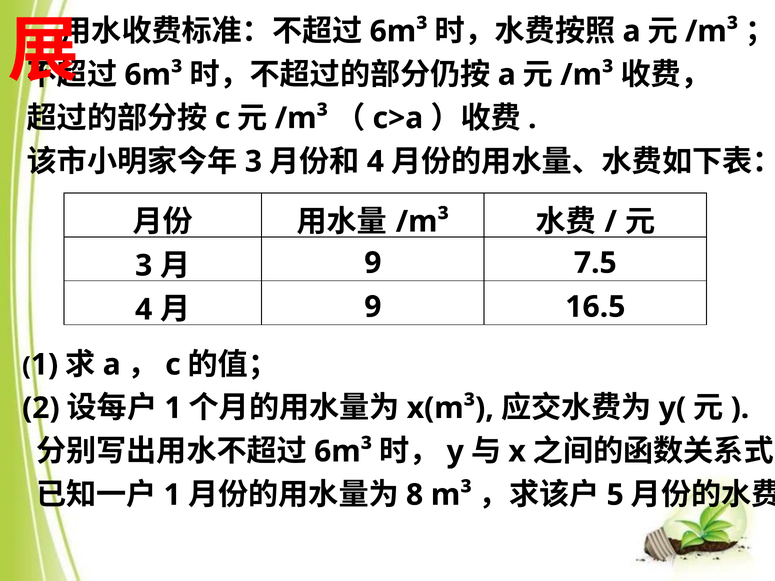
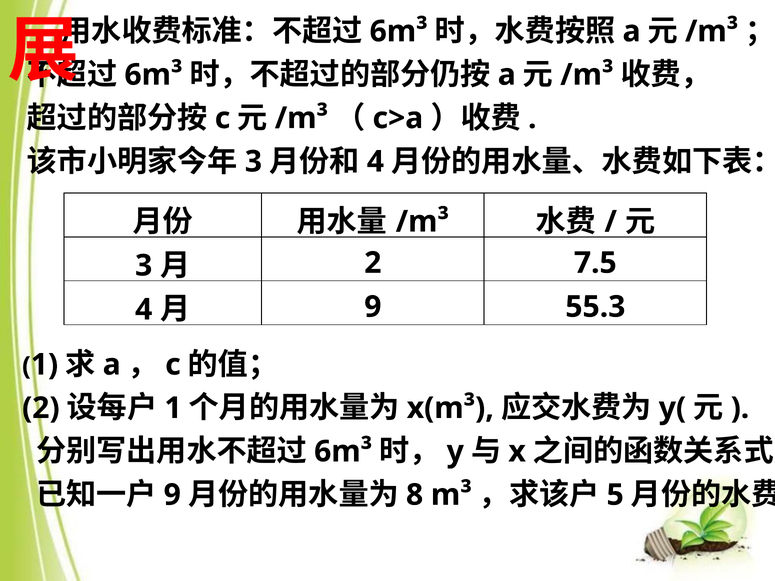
9: 9 -> 2 (373, 263)
16.5: 16.5 -> 55.3 (595, 307)
1: 1 -> 9 (172, 495)
